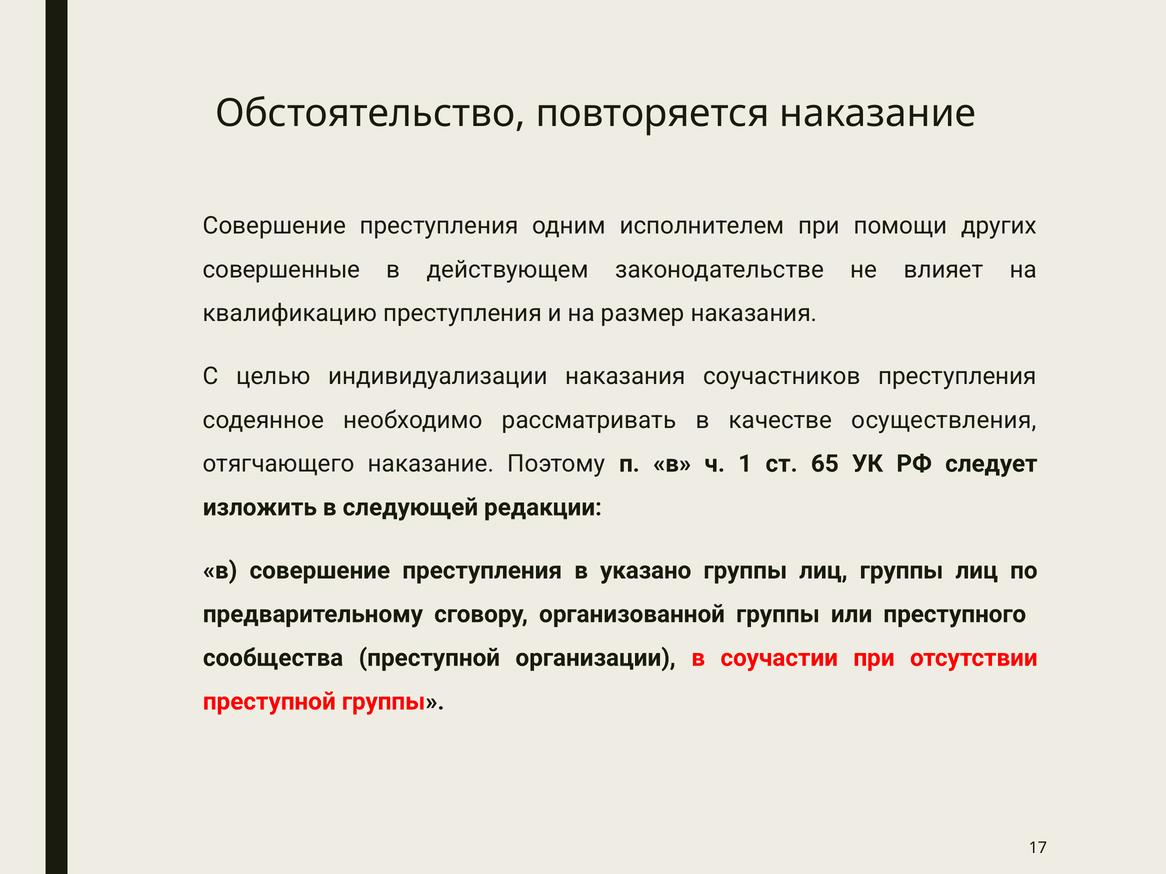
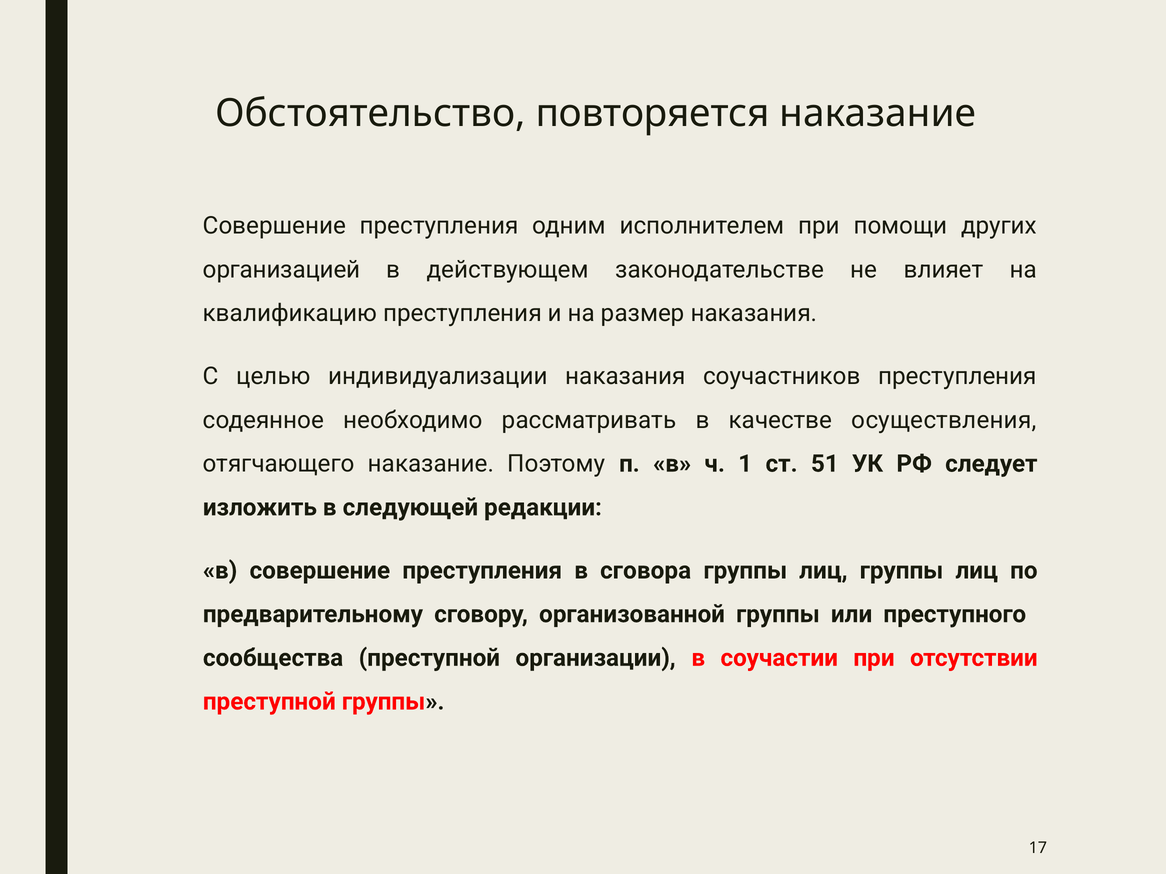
совершенные: совершенные -> организацией (282, 270)
65: 65 -> 51 (825, 464)
указано: указано -> сговора (646, 571)
